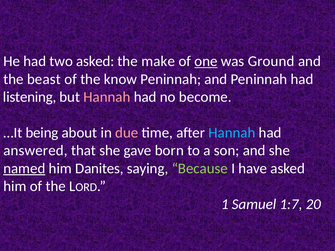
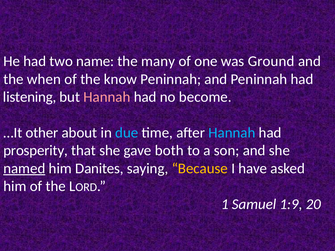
two asked: asked -> name (95, 61)
make: make -> many (158, 61)
one underline: present -> none (206, 61)
beast: beast -> when (44, 79)
being: being -> other (42, 133)
due colour: pink -> light blue (127, 133)
answered: answered -> prosperity (36, 151)
born: born -> both (169, 151)
Because colour: light green -> yellow (200, 169)
1:7: 1:7 -> 1:9 (291, 204)
